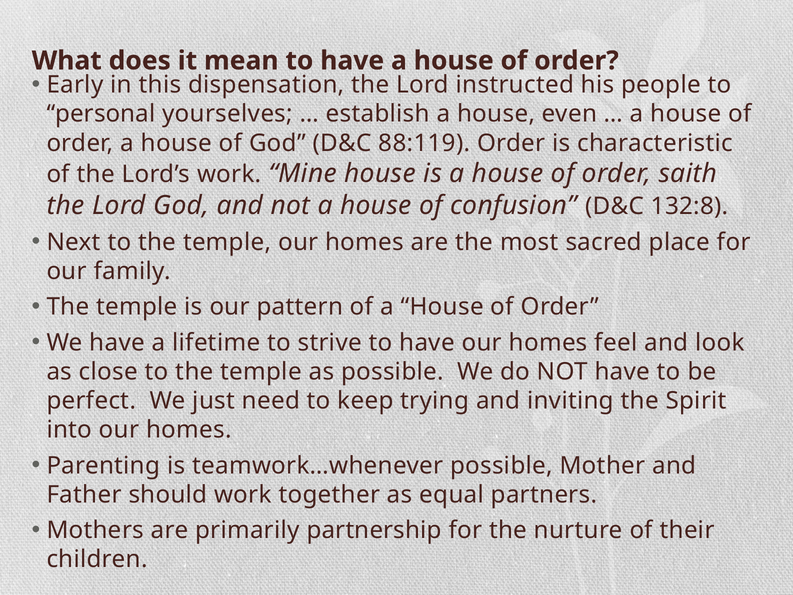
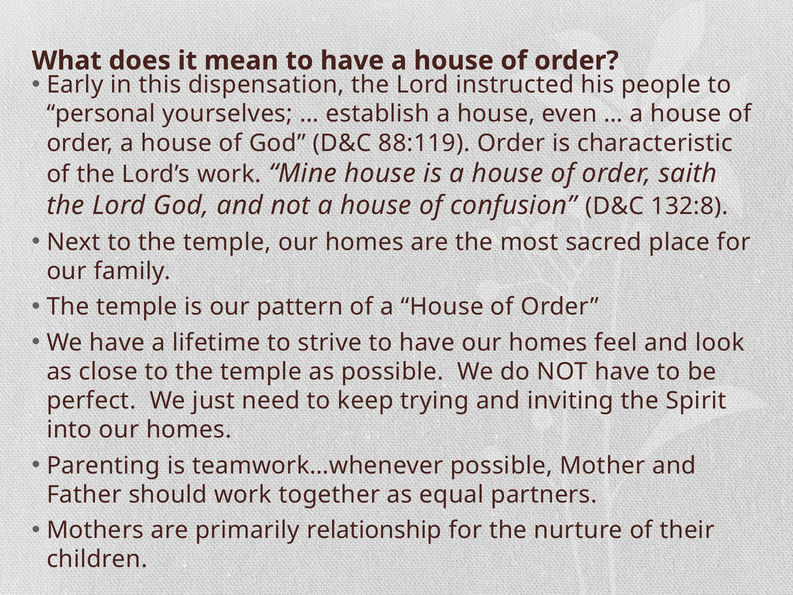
partnership: partnership -> relationship (374, 530)
